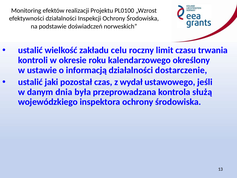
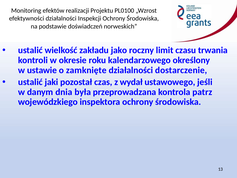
celu: celu -> jako (119, 50)
informacją: informacją -> zamknięte (86, 70)
służą: służą -> patrz (202, 92)
